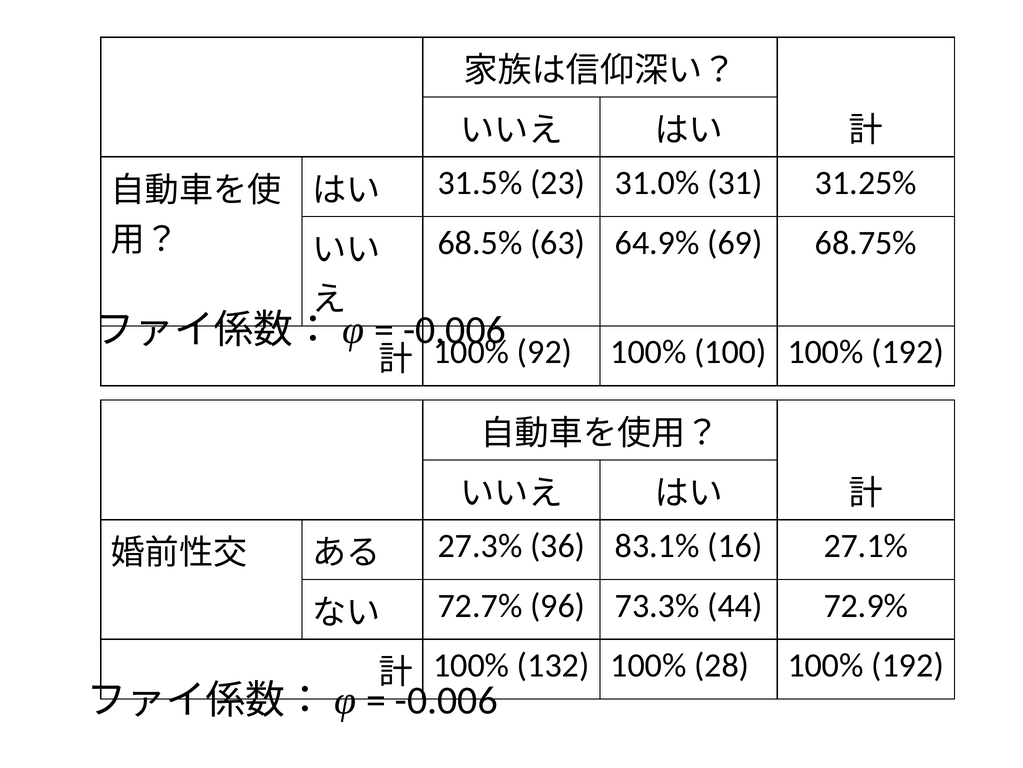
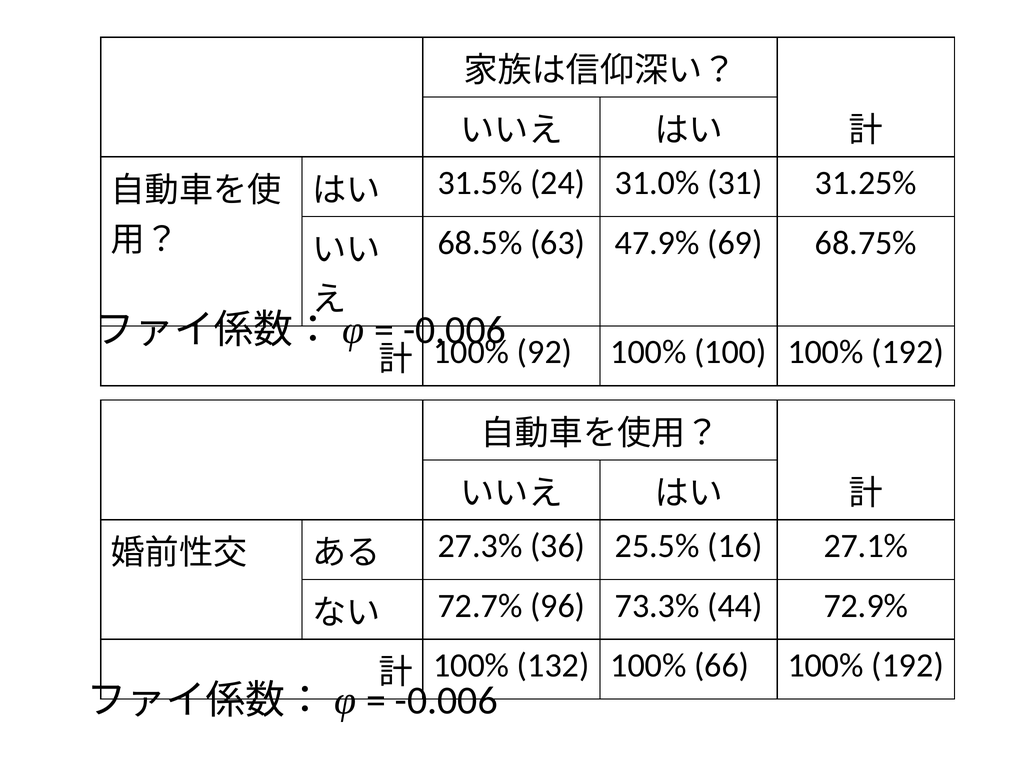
23: 23 -> 24 (558, 183)
64.9%: 64.9% -> 47.9% (657, 243)
83.1%: 83.1% -> 25.5% (657, 545)
28: 28 -> 66 (722, 665)
